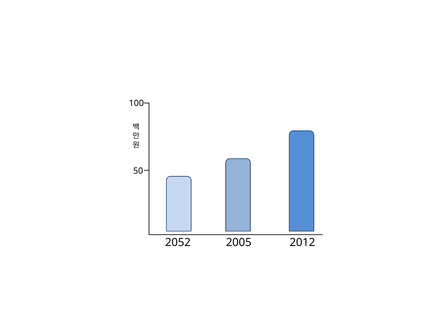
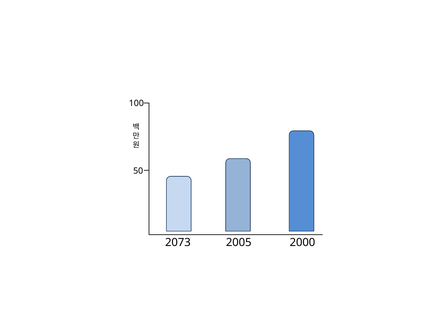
2052: 2052 -> 2073 (178, 242)
2012: 2012 -> 2000 (302, 242)
